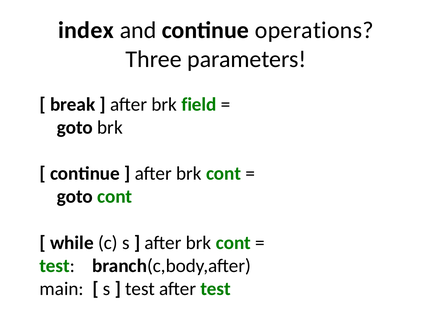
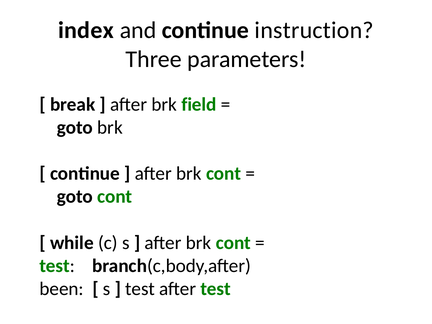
operations: operations -> instruction (314, 30)
main: main -> been (62, 289)
